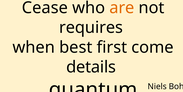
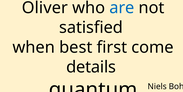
Cease: Cease -> Oliver (45, 8)
are colour: orange -> blue (122, 8)
requires: requires -> satisfied (91, 27)
